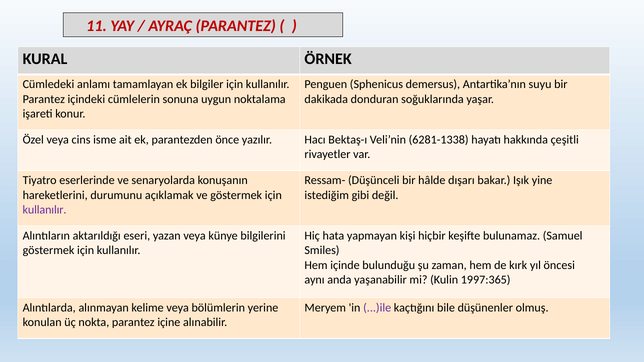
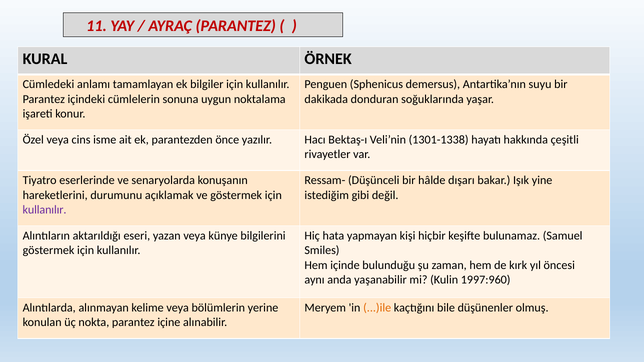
6281-1338: 6281-1338 -> 1301-1338 (439, 140)
1997:365: 1997:365 -> 1997:960 (486, 280)
...)ile colour: purple -> orange (377, 308)
